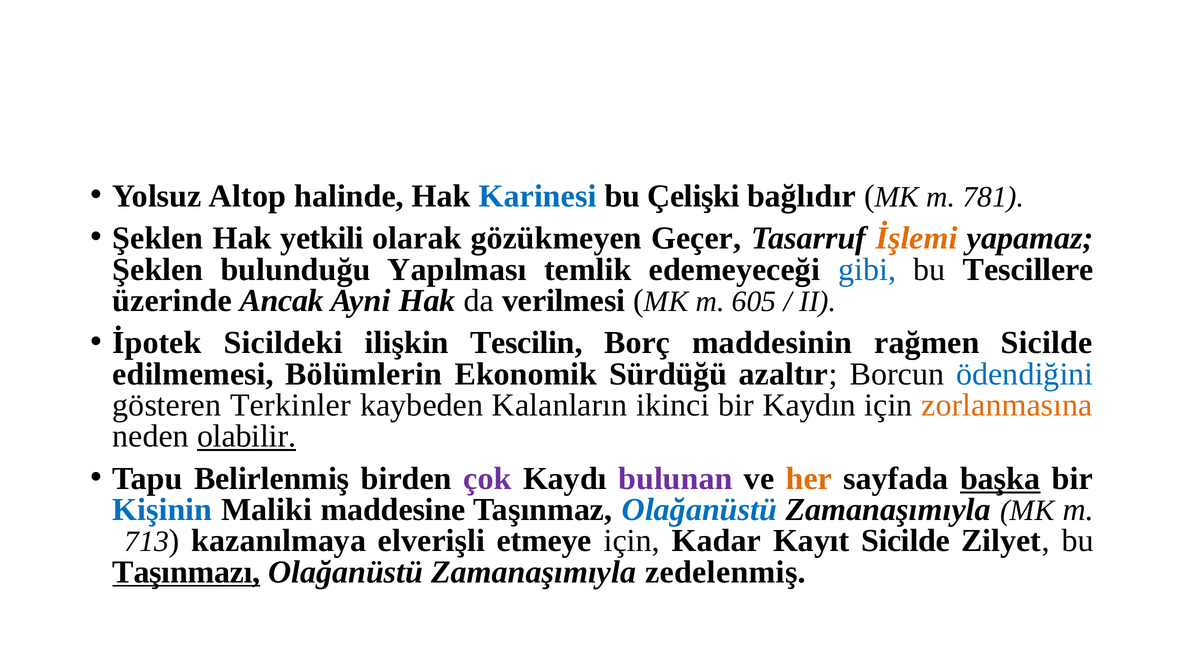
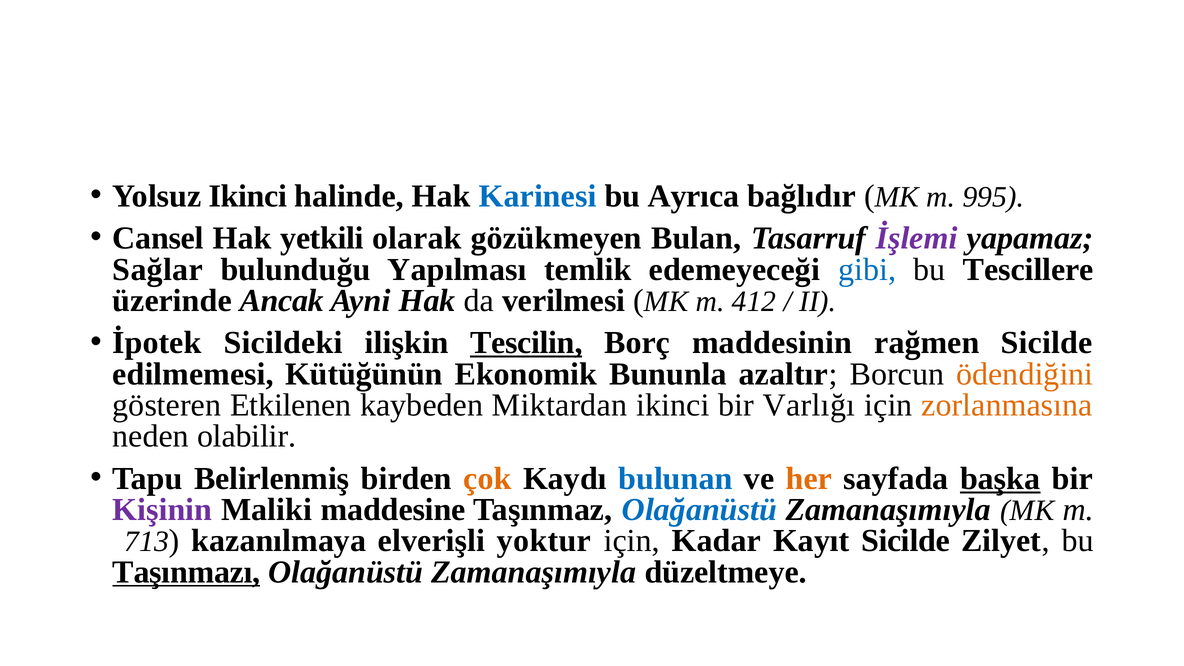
Yolsuz Altop: Altop -> Ikinci (248, 196)
Çelişki: Çelişki -> Ayrıca (693, 196)
781: 781 -> 995 (993, 197)
Şeklen: Şeklen -> Cansel (158, 238)
Geçer: Geçer -> Bulan (696, 238)
İşlemi colour: orange -> purple (917, 238)
Şeklen: Şeklen -> Sağlar (158, 269)
605: 605 -> 412 (754, 301)
Tescilin underline: none -> present (526, 343)
Bölümlerin: Bölümlerin -> Kütüğünün (364, 374)
Sürdüğü: Sürdüğü -> Bununla (668, 374)
ödendiğini colour: blue -> orange (1025, 374)
Terkinler: Terkinler -> Etkilenen (291, 405)
Kalanların: Kalanların -> Miktardan (560, 405)
Kaydın: Kaydın -> Varlığı (809, 405)
olabilir underline: present -> none (247, 436)
çok colour: purple -> orange (487, 479)
bulunan colour: purple -> blue (675, 479)
Kişinin colour: blue -> purple (162, 510)
etmeye: etmeye -> yoktur (544, 541)
zedelenmiş: zedelenmiş -> düzeltmeye (726, 572)
